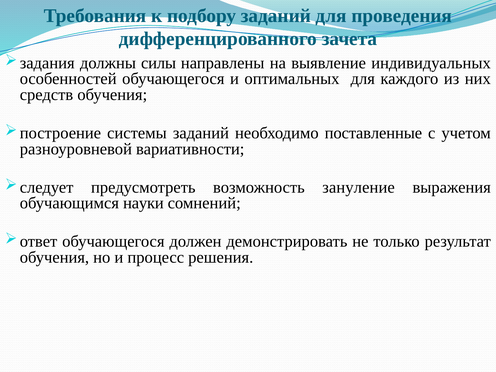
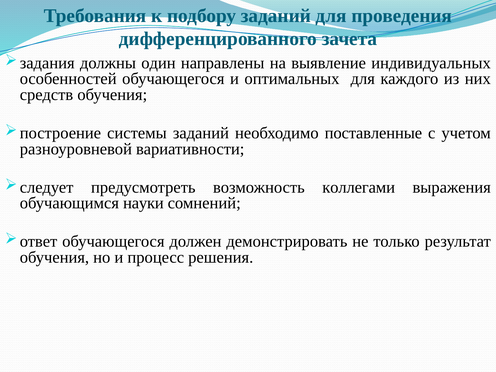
силы: силы -> один (158, 63)
зануление: зануление -> коллегами (359, 187)
